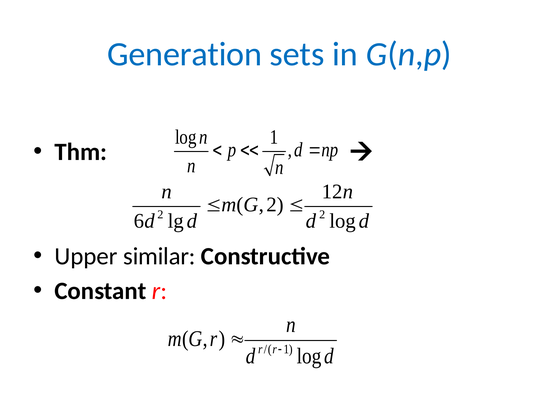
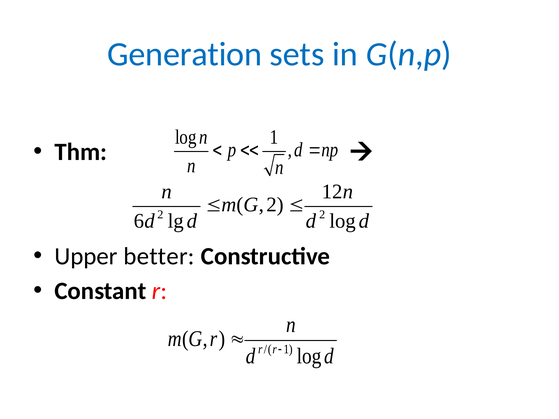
similar: similar -> better (159, 256)
